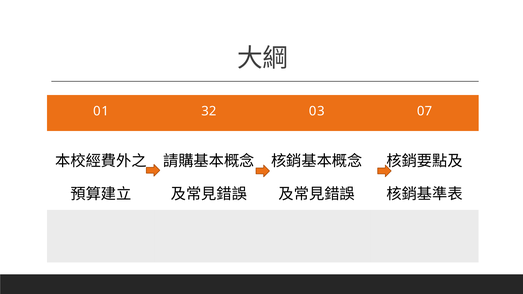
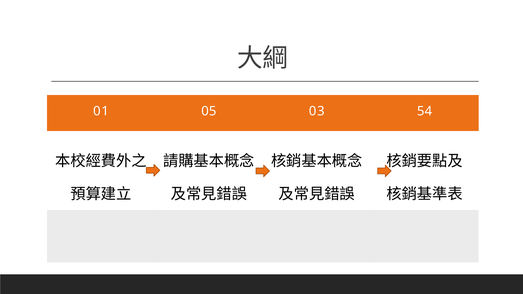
32: 32 -> 05 (209, 111)
07: 07 -> 54 (425, 111)
